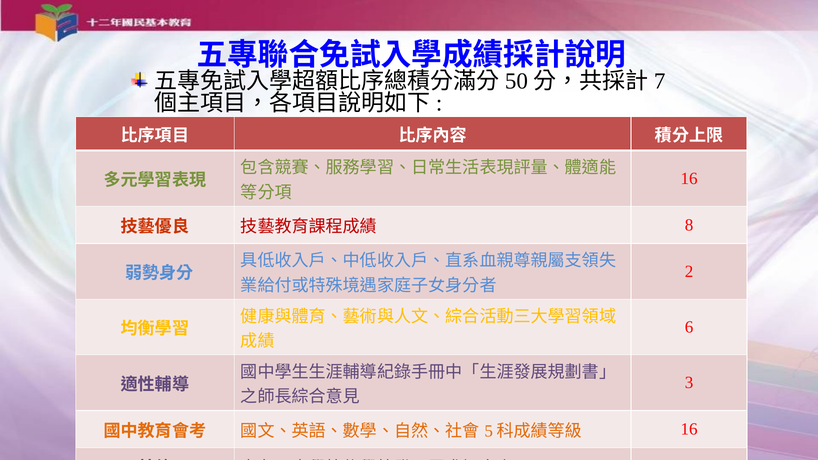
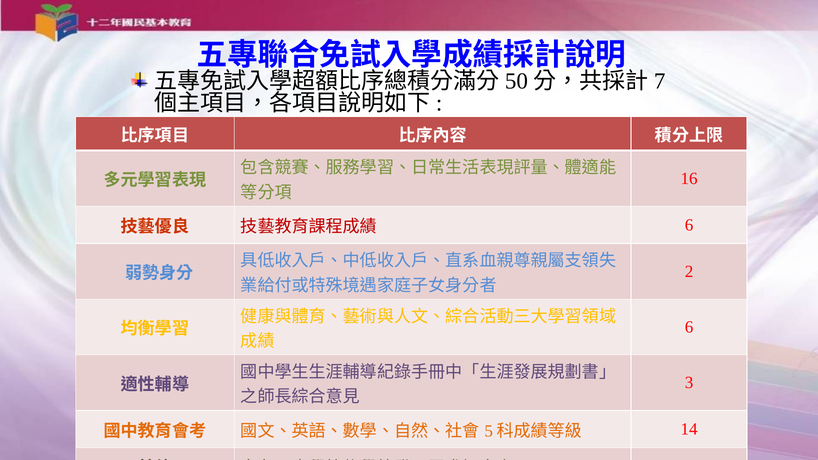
8: 8 -> 6 (689, 225)
16: 16 -> 14 (689, 429)
